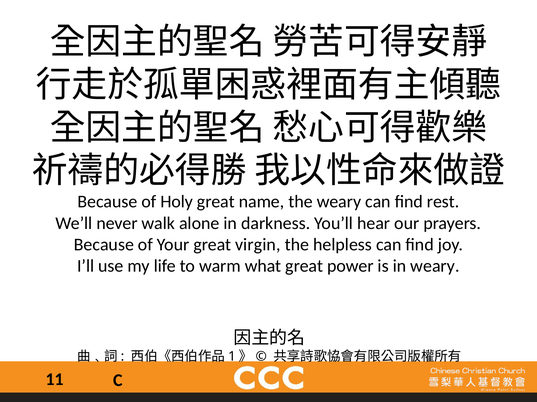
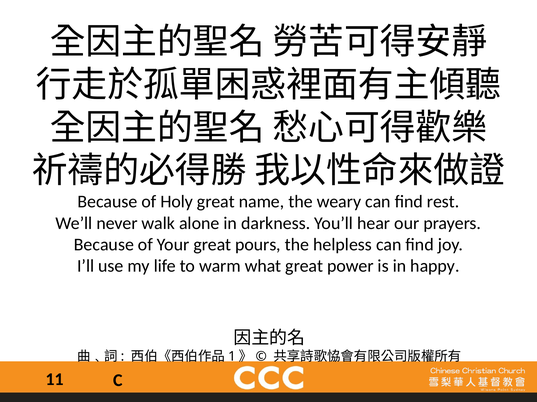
virgin: virgin -> pours (258, 245)
in weary: weary -> happy (435, 267)
